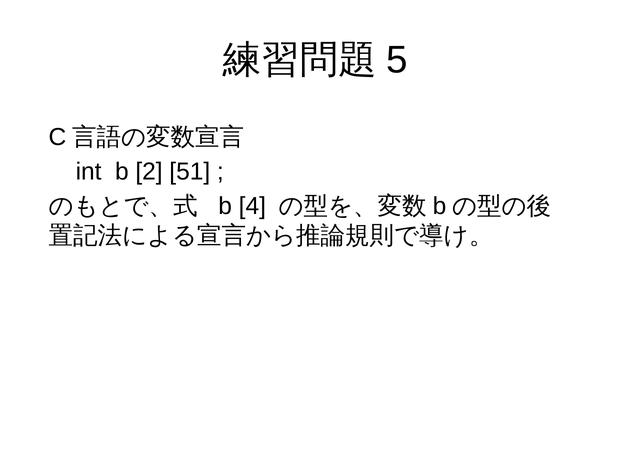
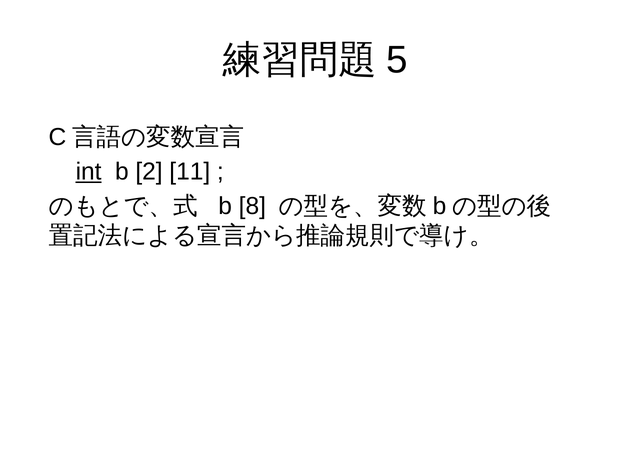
int underline: none -> present (89, 171)
51: 51 -> 11 (190, 171)
4: 4 -> 8 (252, 206)
